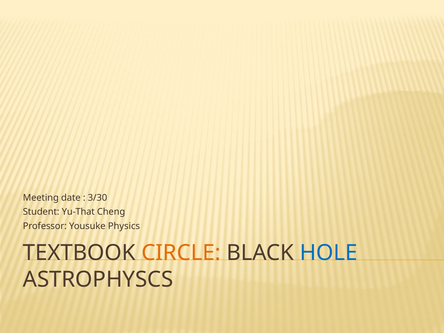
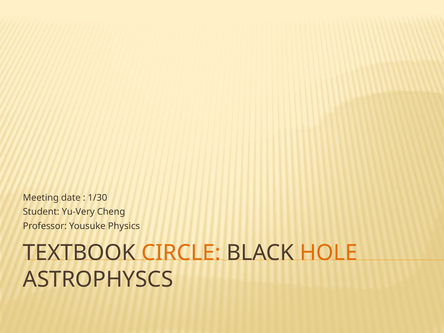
3/30: 3/30 -> 1/30 (97, 198)
Yu-That: Yu-That -> Yu-Very (78, 212)
HOLE colour: blue -> orange (329, 253)
